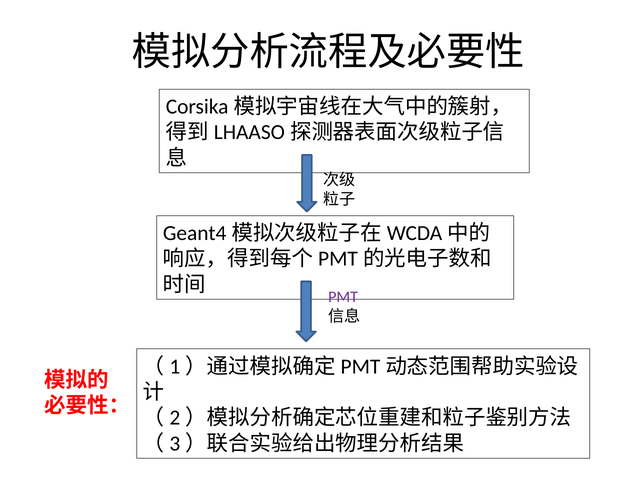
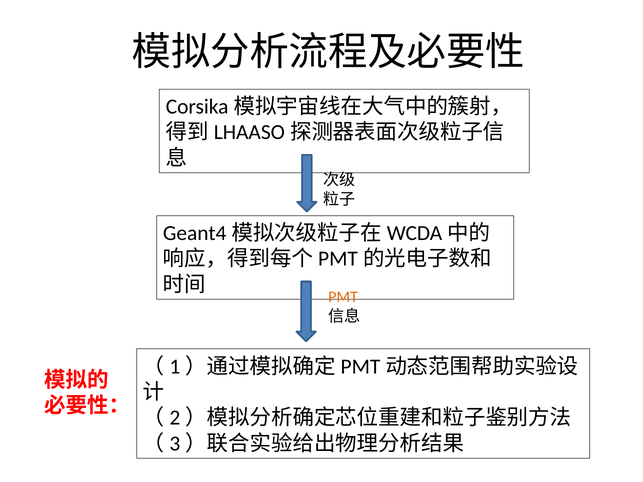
PMT colour: purple -> orange (343, 297)
